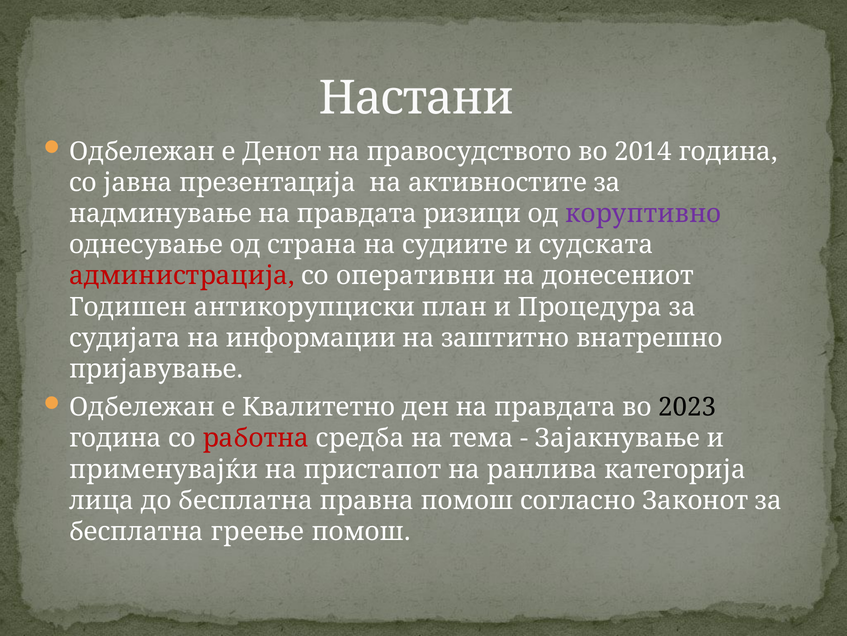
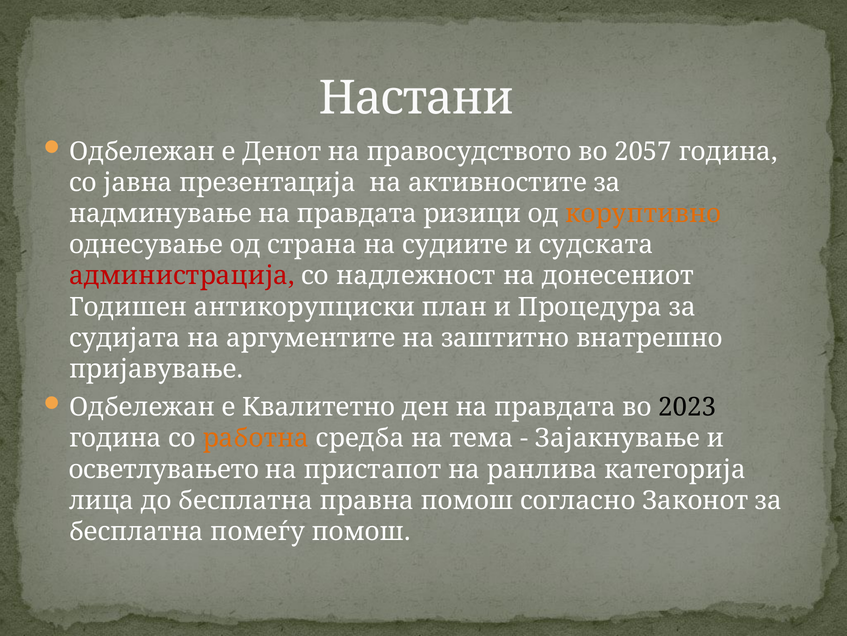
2014: 2014 -> 2057 (643, 151)
коруптивно colour: purple -> orange (643, 213)
оперативни: оперативни -> надлежност (416, 276)
информации: информации -> аргументите (311, 338)
работна colour: red -> orange (256, 438)
применувајќи: применувајќи -> осветлувањето (164, 469)
греење: греење -> помеѓу (258, 531)
